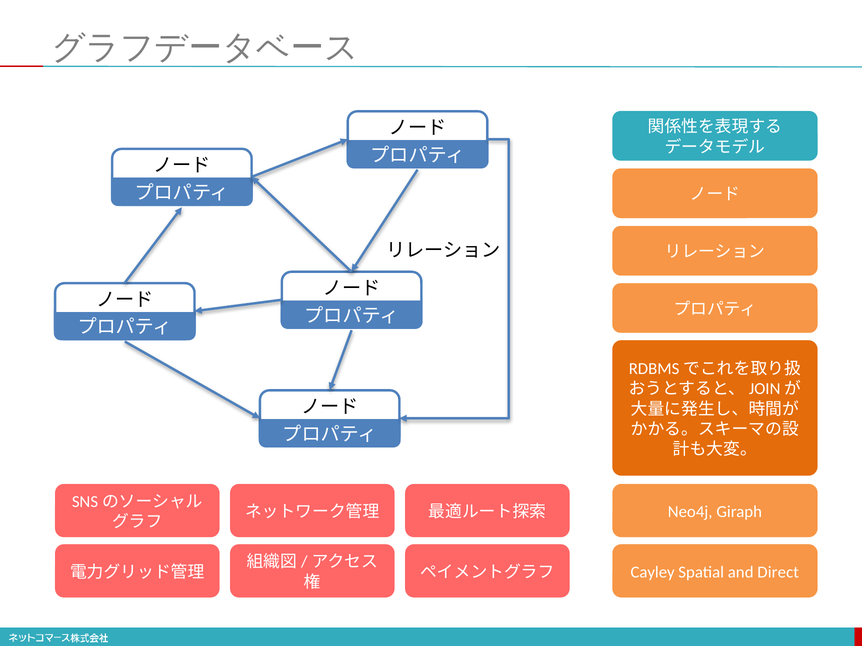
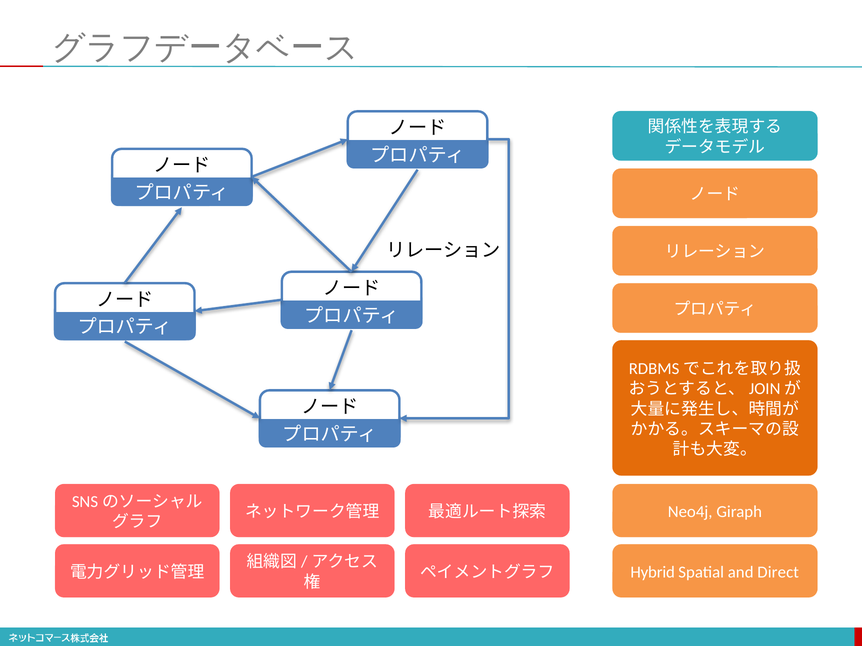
Cayley: Cayley -> Hybrid (653, 572)
